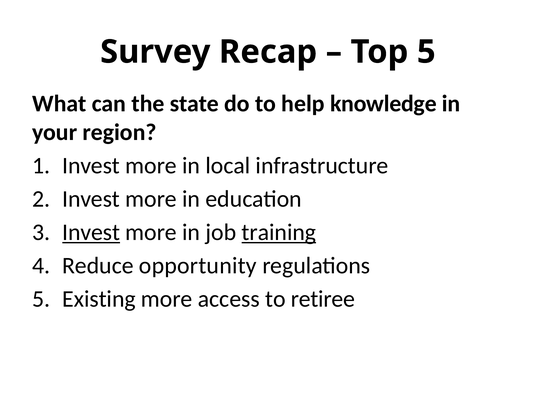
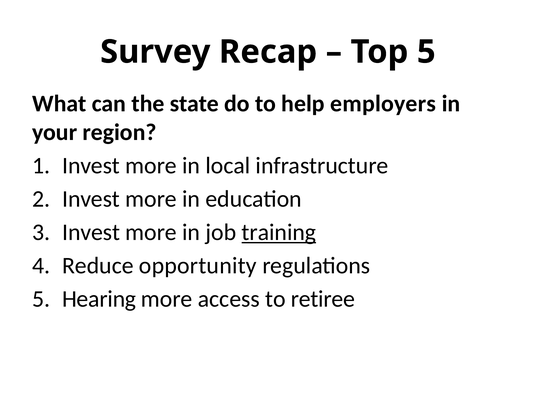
knowledge: knowledge -> employers (383, 104)
Invest underline: present -> none (91, 232)
Existing: Existing -> Hearing (99, 299)
